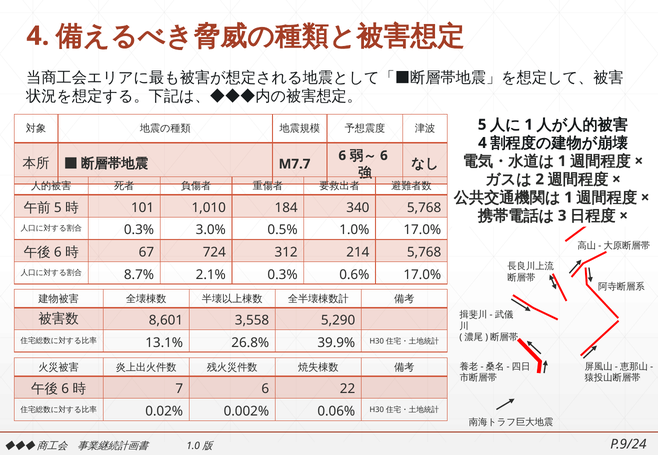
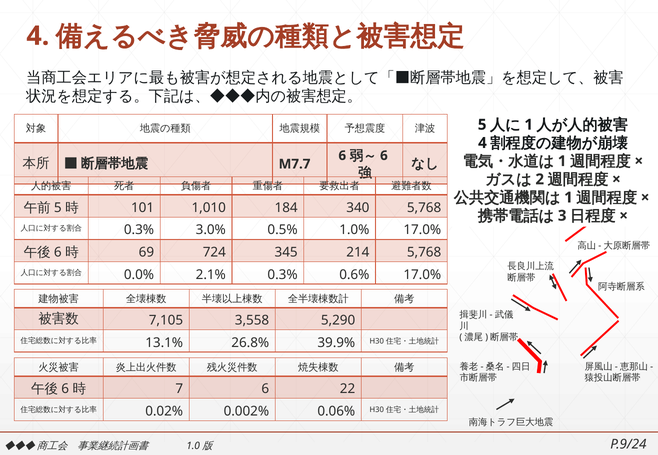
67: 67 -> 69 (146, 253)
312: 312 -> 345 (286, 253)
8.7%: 8.7% -> 0.0% (139, 275)
8,601: 8,601 -> 7,105 (166, 321)
